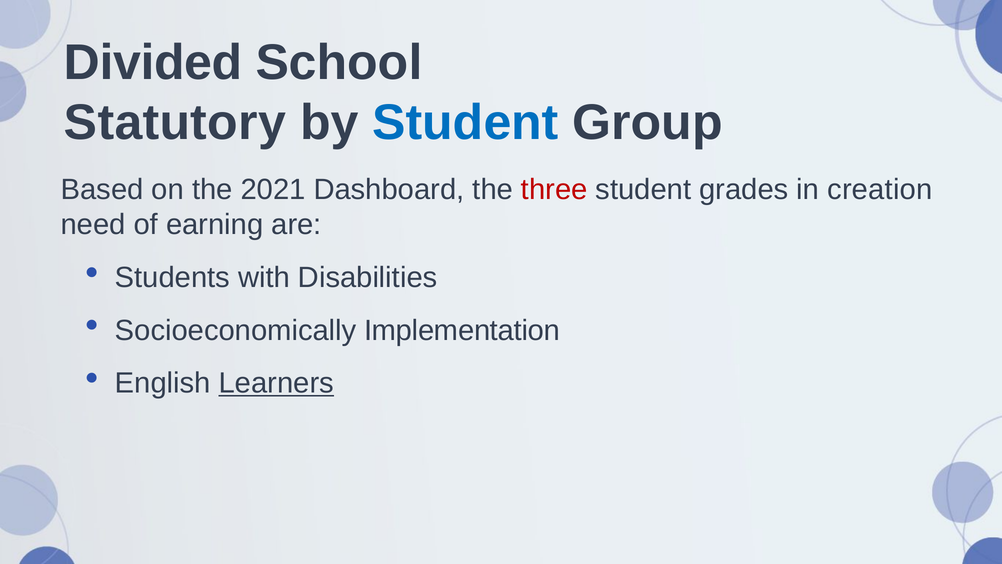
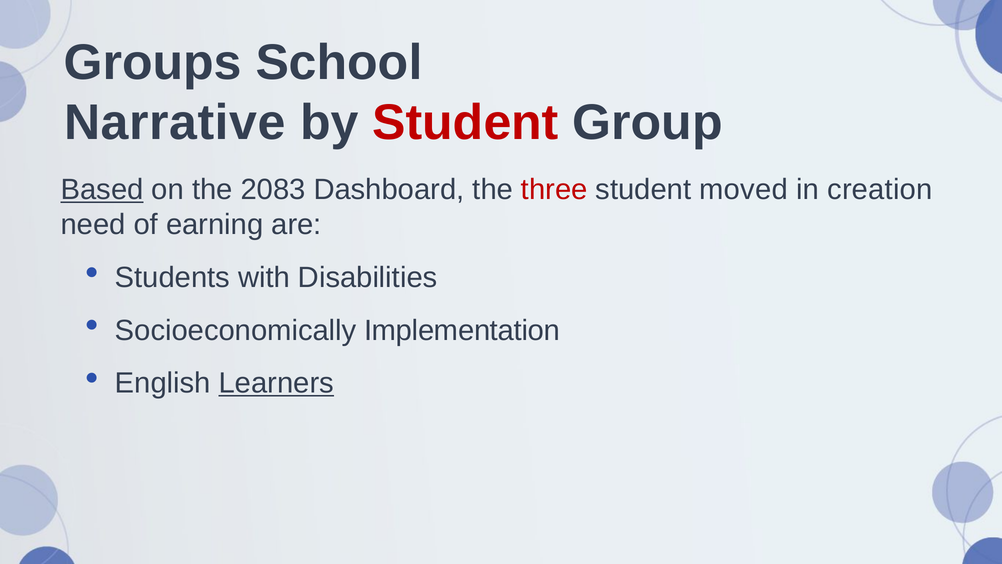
Divided: Divided -> Groups (153, 63)
Statutory: Statutory -> Narrative (175, 123)
Student colour: blue -> red (466, 123)
Based underline: none -> present (102, 190)
2021: 2021 -> 2083 (273, 190)
grades: grades -> moved (744, 190)
